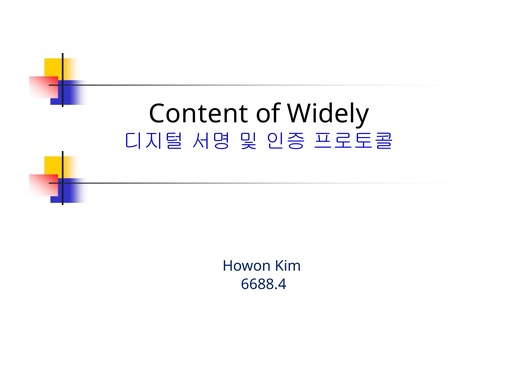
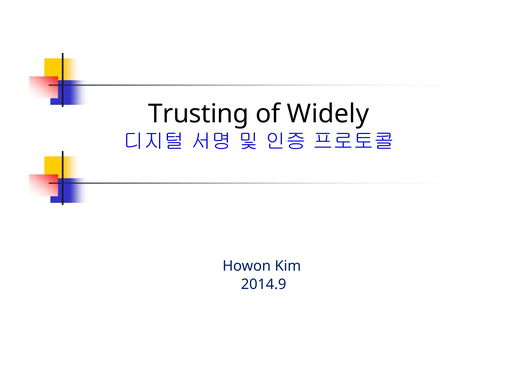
Content: Content -> Trusting (199, 114)
6688.4: 6688.4 -> 2014.9 (264, 284)
